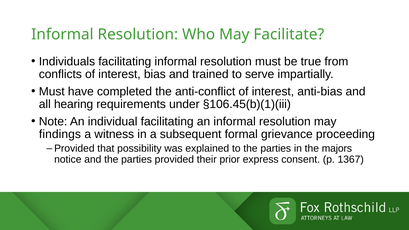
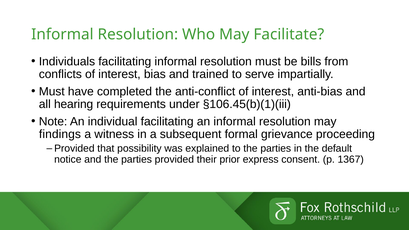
true: true -> bills (311, 61)
majors: majors -> default (337, 148)
